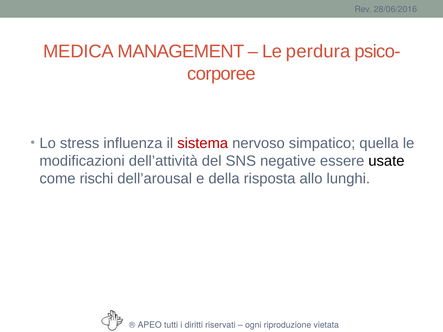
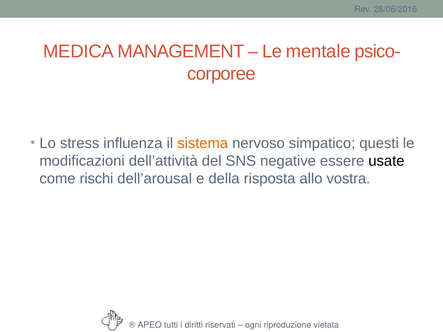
perdura: perdura -> mentale (318, 52)
sistema colour: red -> orange (203, 143)
quella: quella -> questi (379, 143)
lunghi: lunghi -> vostra (348, 179)
